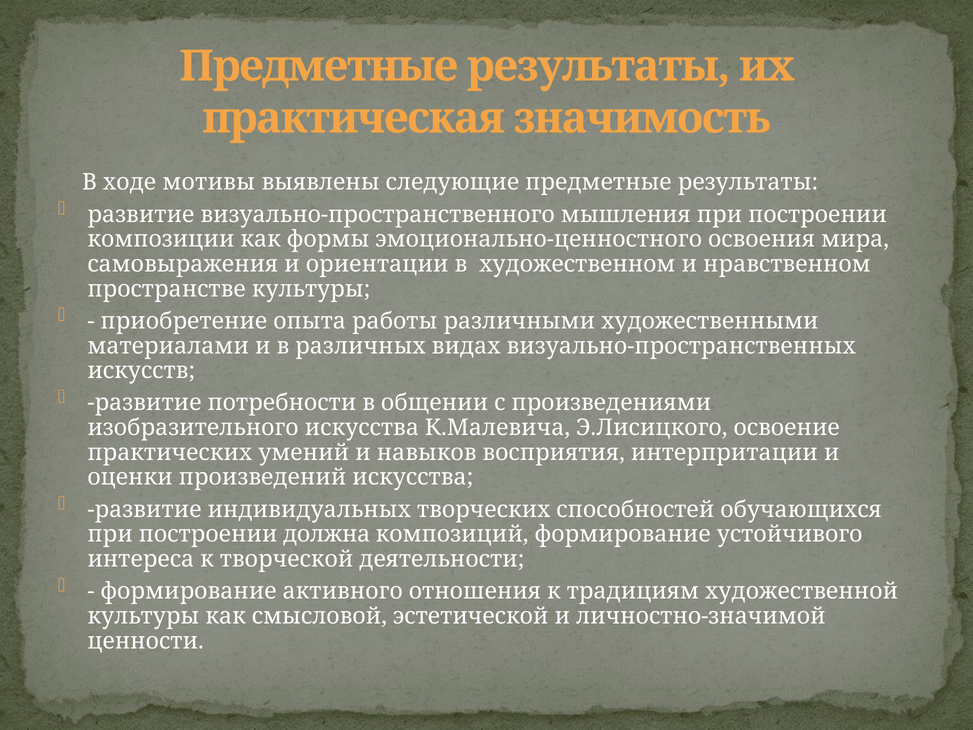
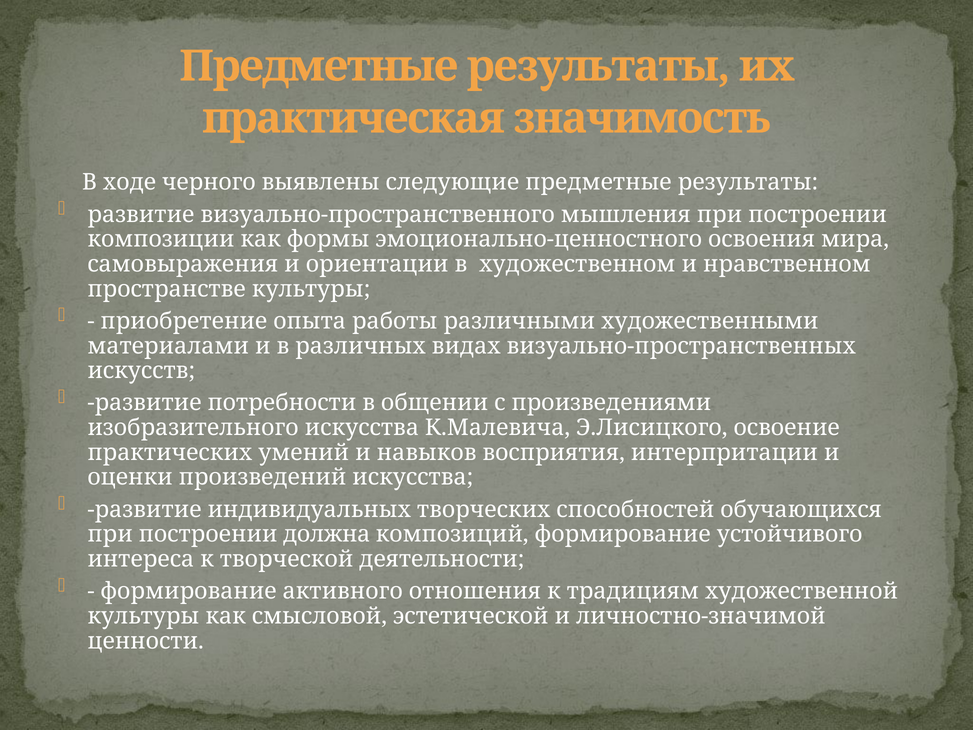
мотивы: мотивы -> черного (209, 182)
